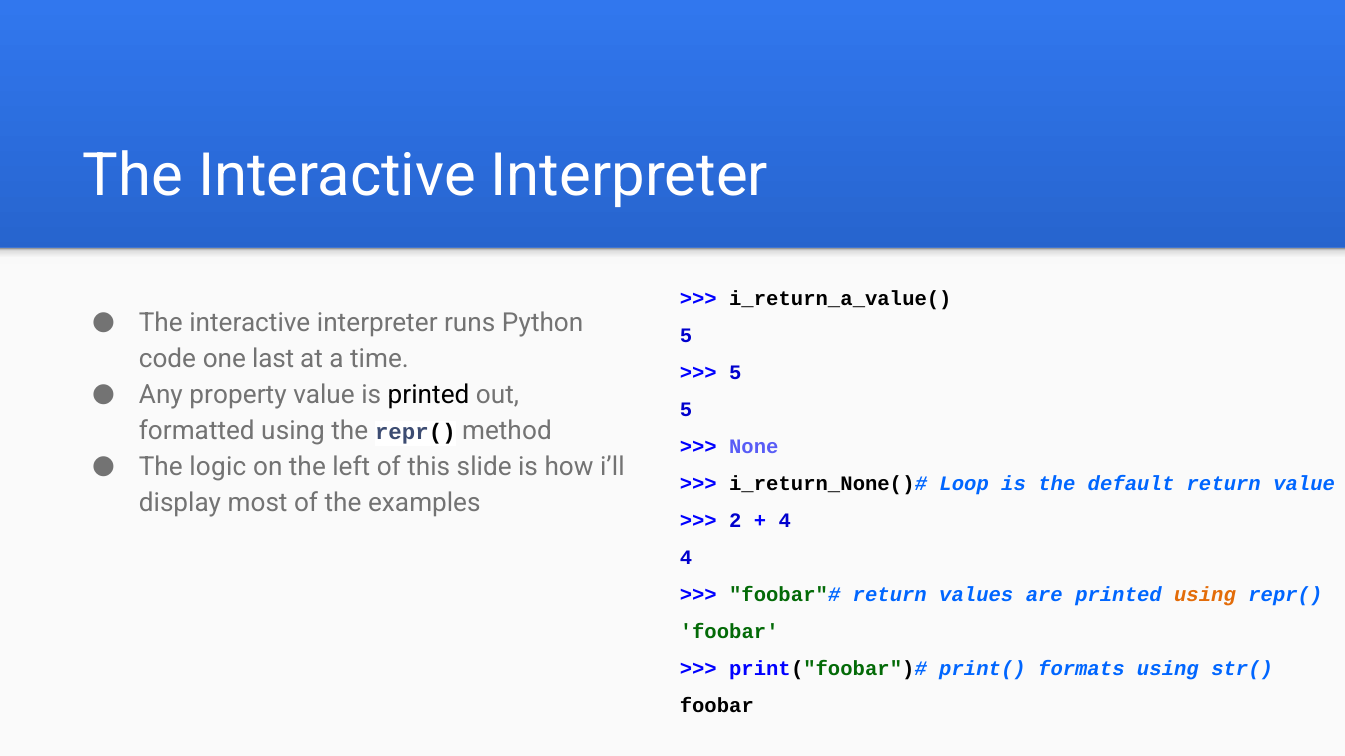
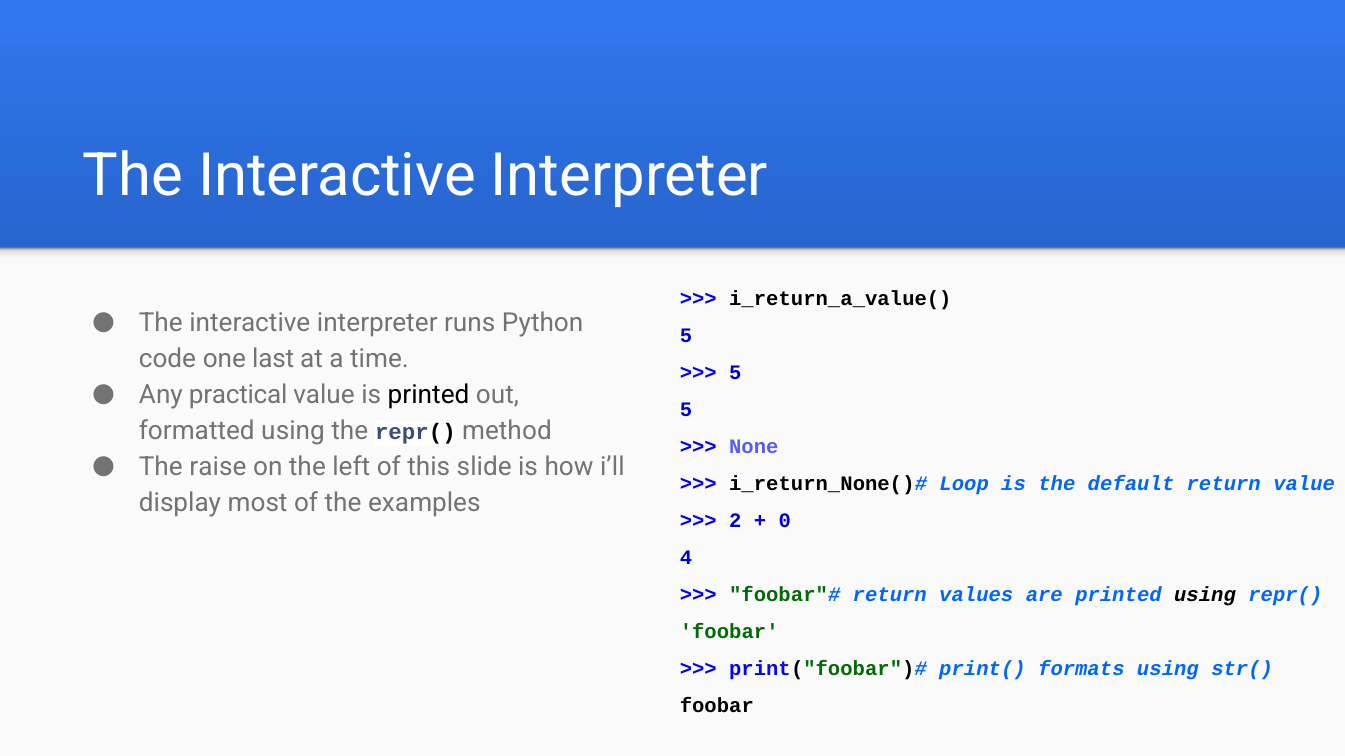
property: property -> practical (238, 395)
logic: logic -> raise (218, 467)
4: 4 -> 0 (785, 521)
using colour: orange -> black (1205, 595)
